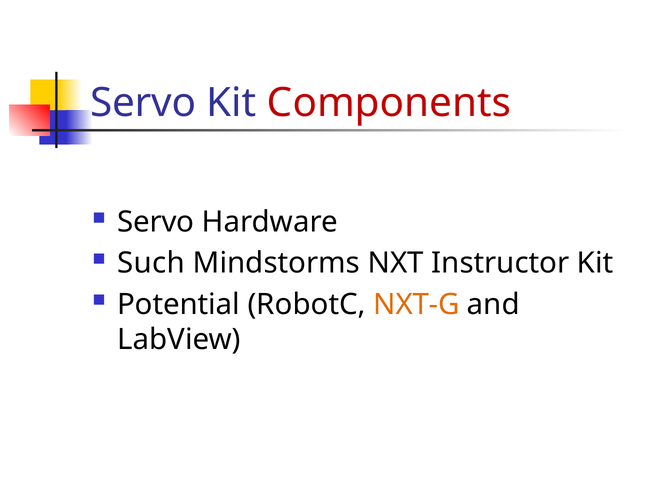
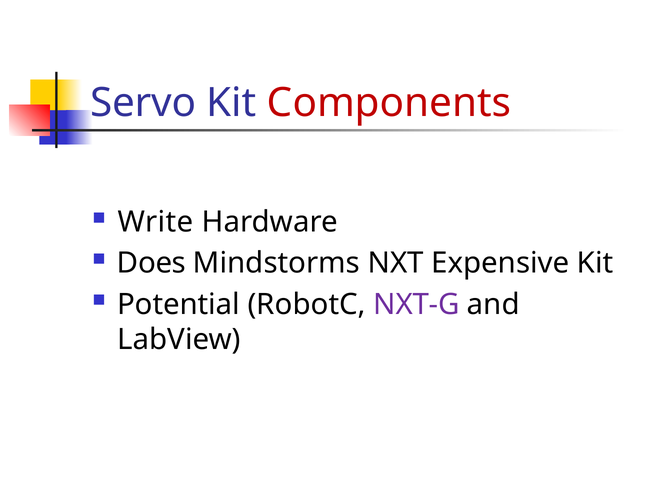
Servo: Servo -> Write (156, 222)
Such: Such -> Does (151, 263)
Instructor: Instructor -> Expensive (500, 263)
NXT-G colour: orange -> purple (416, 304)
